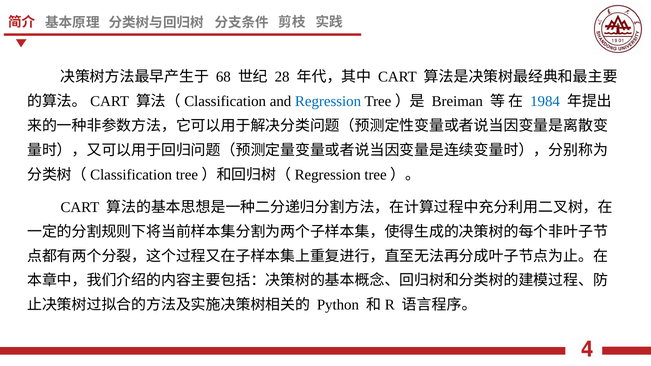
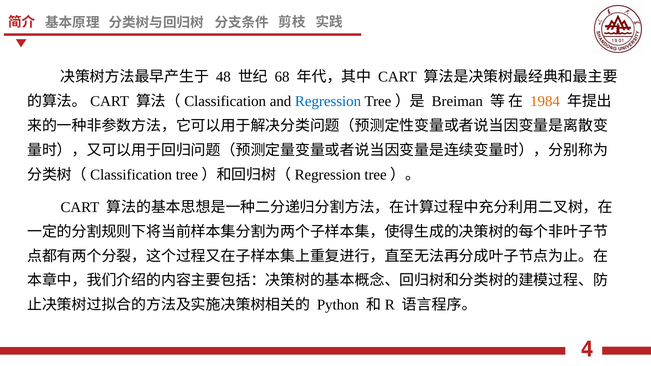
68: 68 -> 48 (223, 77)
28: 28 -> 68 (282, 77)
1984 colour: blue -> orange (545, 102)
